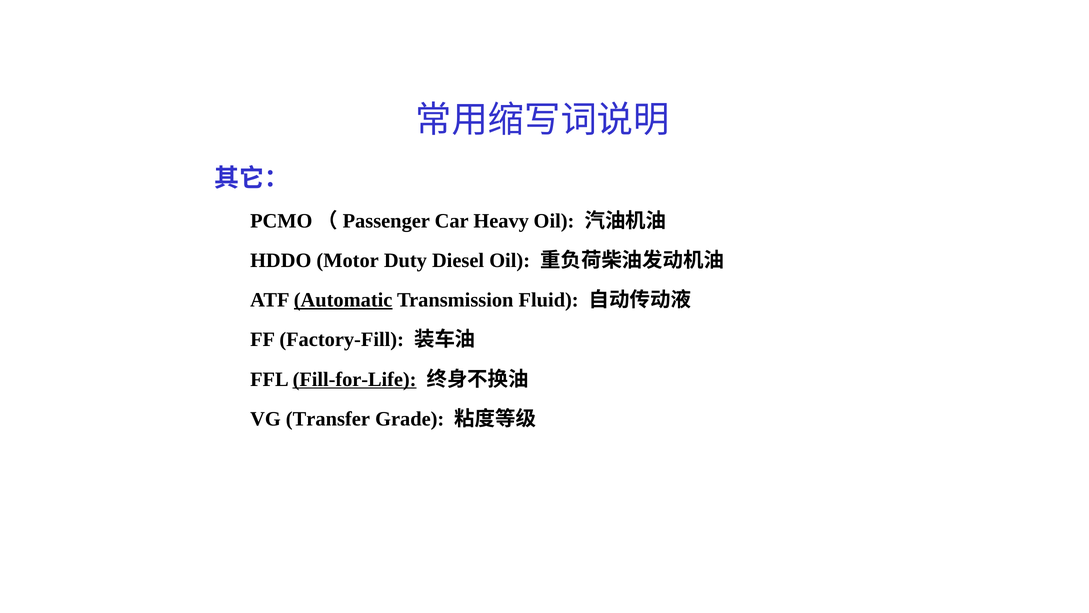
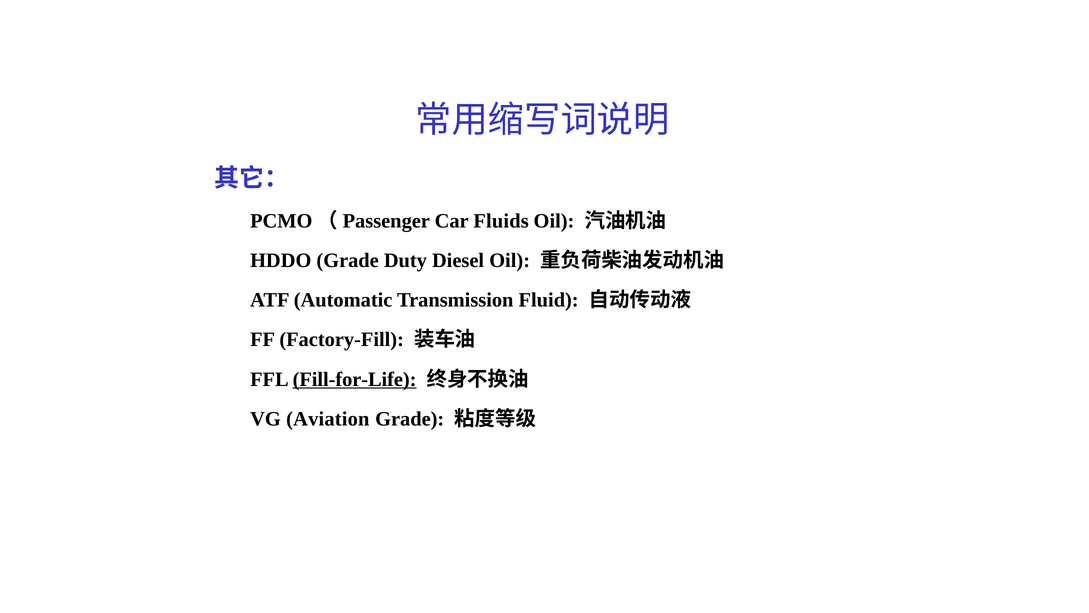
Heavy: Heavy -> Fluids (501, 221)
HDDO Motor: Motor -> Grade (348, 260)
Automatic underline: present -> none (343, 300)
Transfer: Transfer -> Aviation (328, 419)
